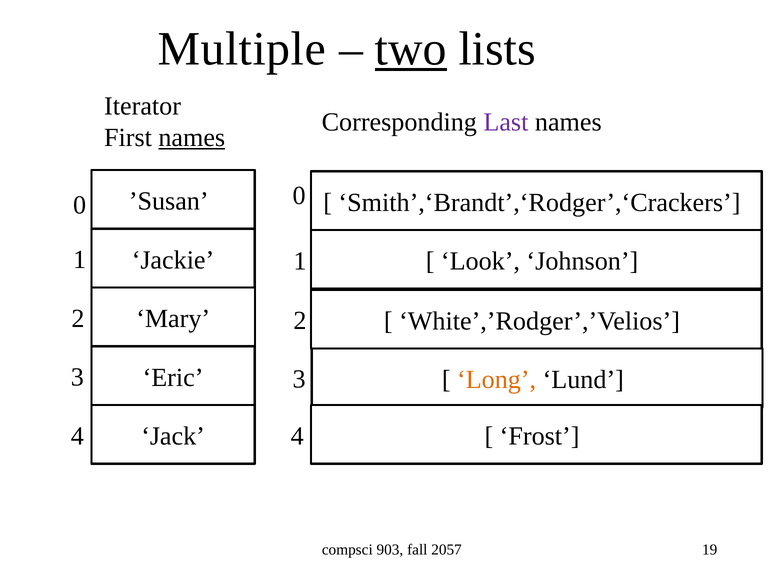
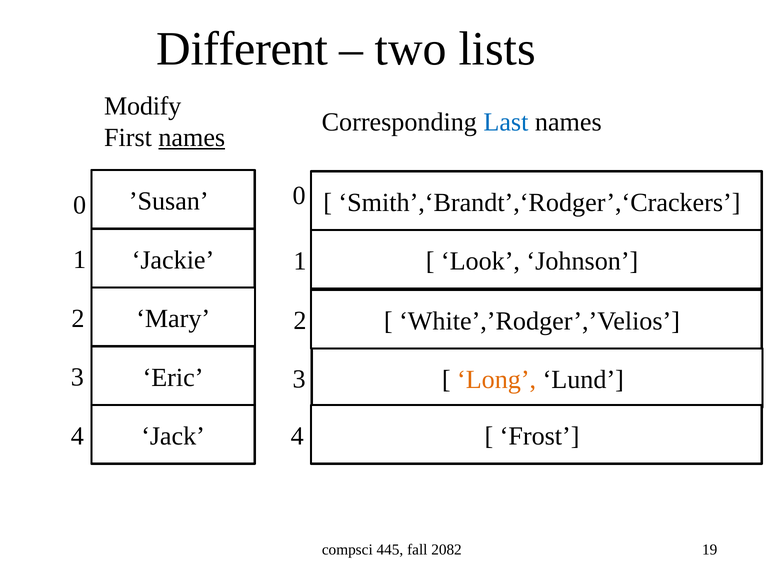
Multiple: Multiple -> Different (242, 49)
two underline: present -> none (411, 49)
Iterator: Iterator -> Modify (143, 106)
Last colour: purple -> blue (506, 122)
903: 903 -> 445 (390, 550)
2057: 2057 -> 2082 (447, 550)
